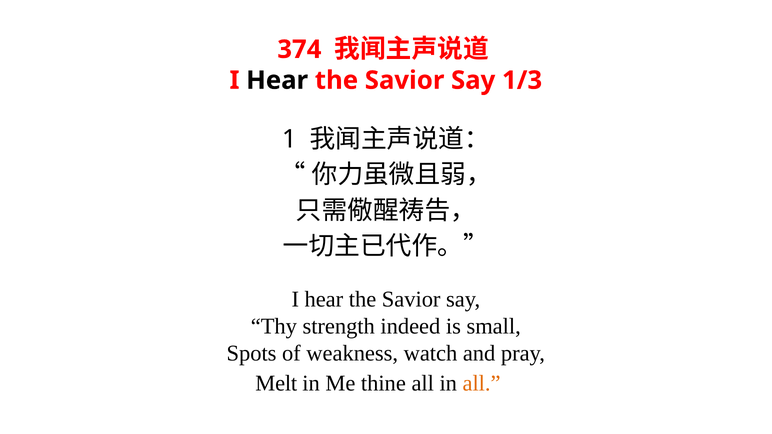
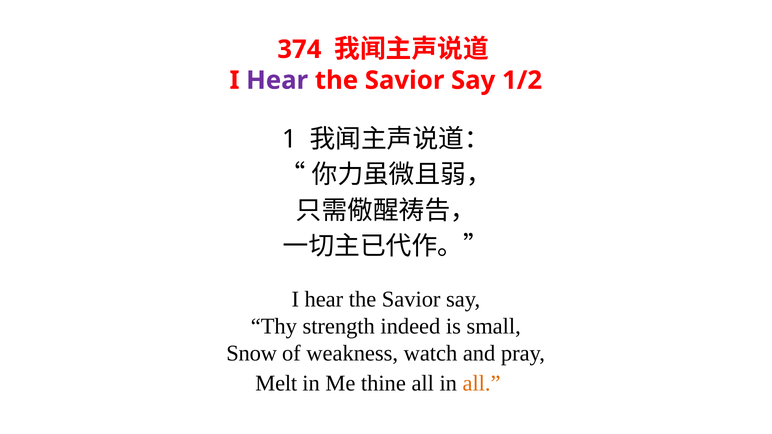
Hear colour: black -> purple (277, 80)
1/3: 1/3 -> 1/2 (522, 80)
Spots: Spots -> Snow (252, 353)
